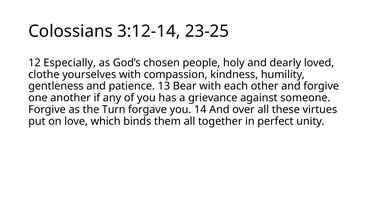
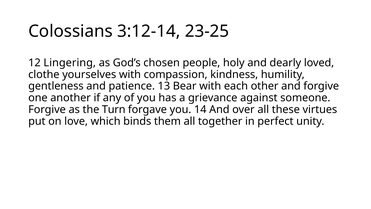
Especially: Especially -> Lingering (70, 63)
